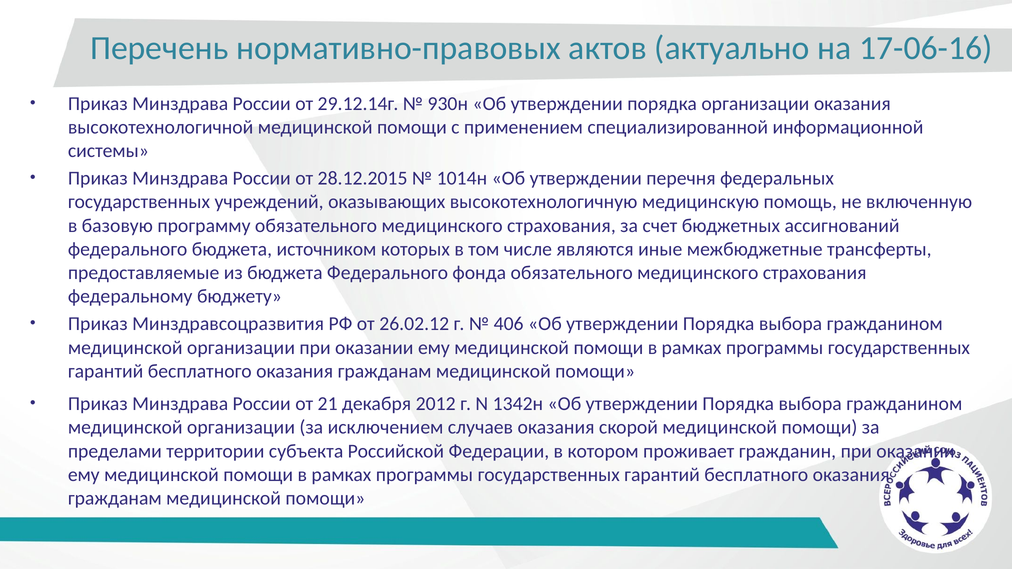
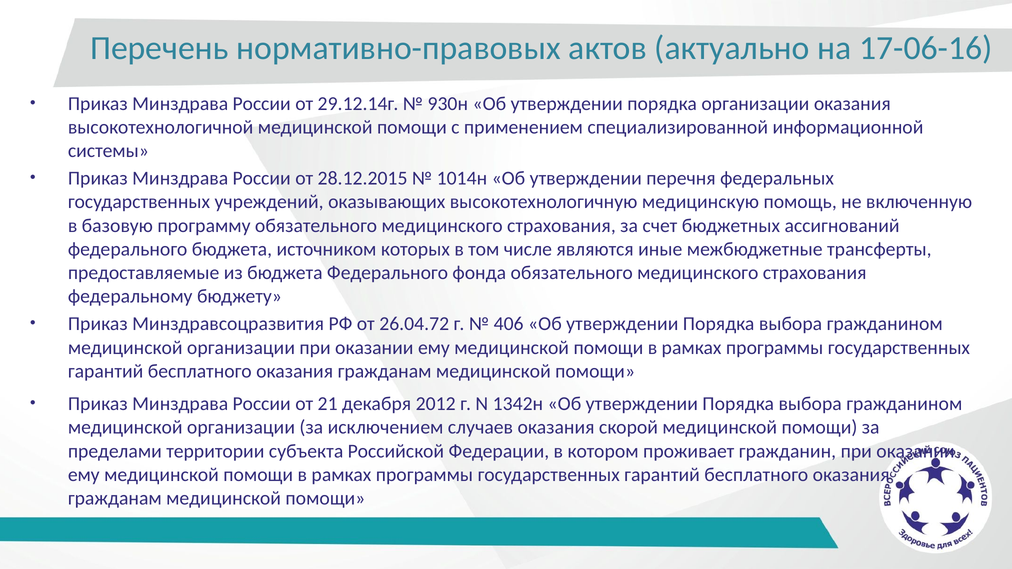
26.02.12: 26.02.12 -> 26.04.72 (414, 324)
